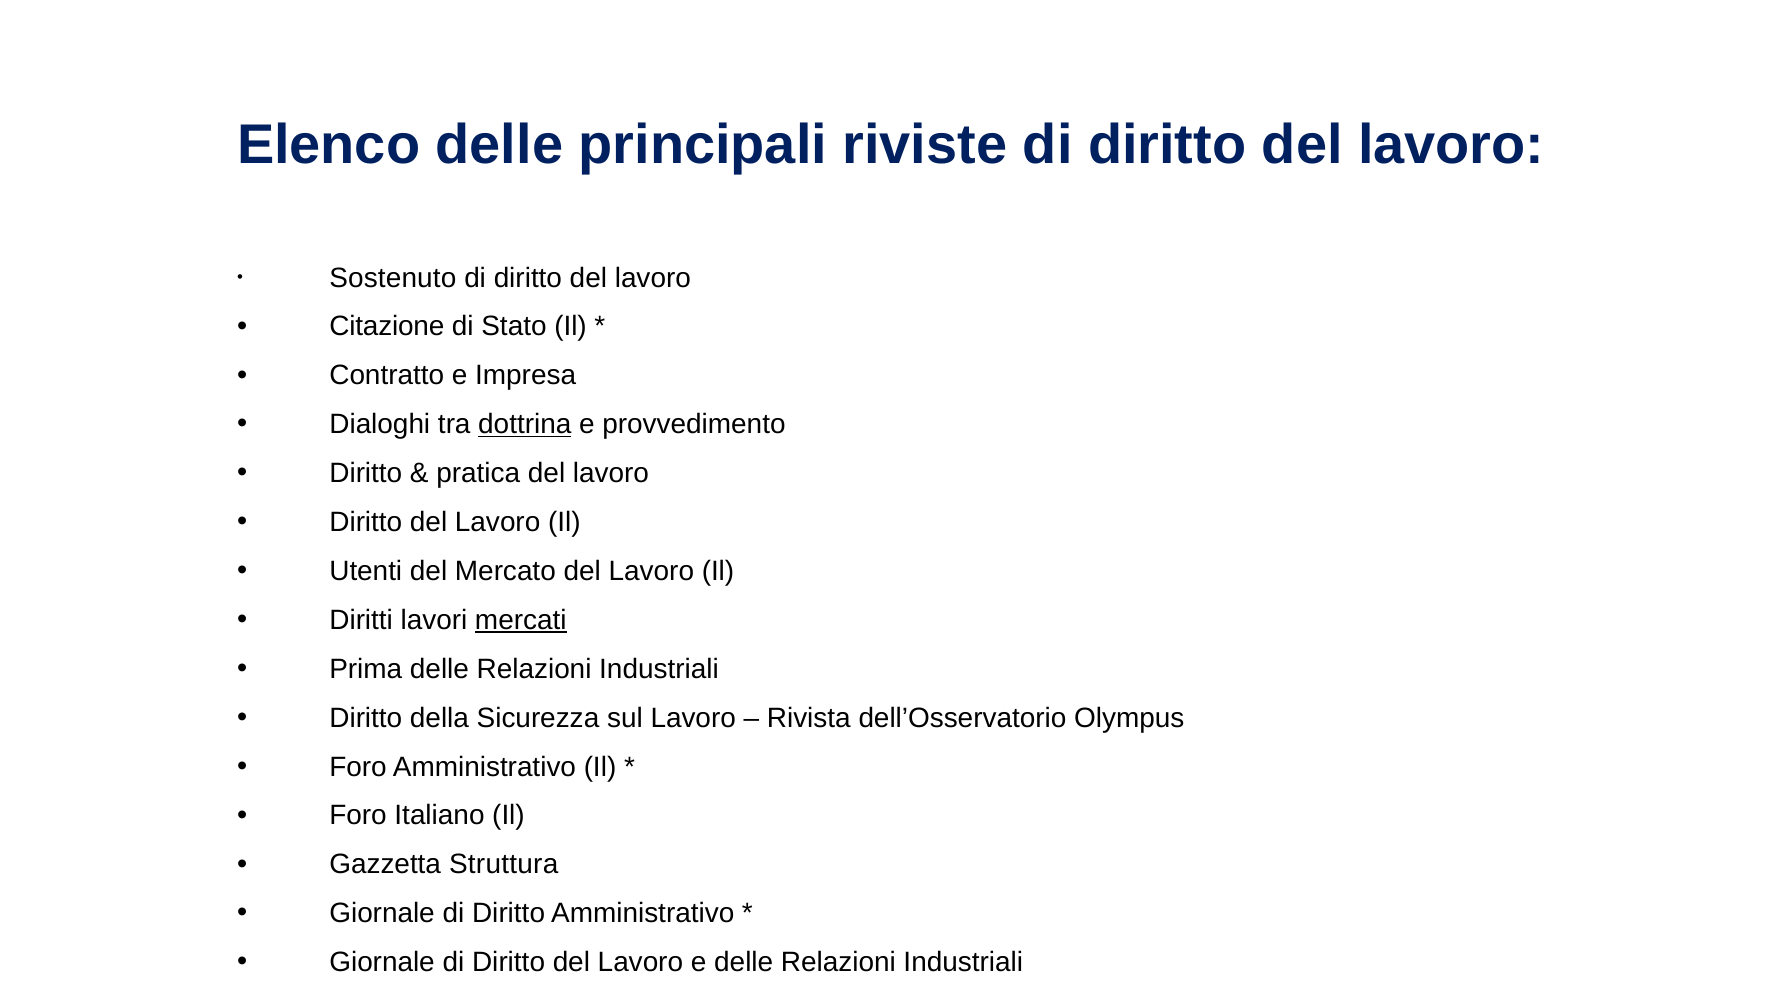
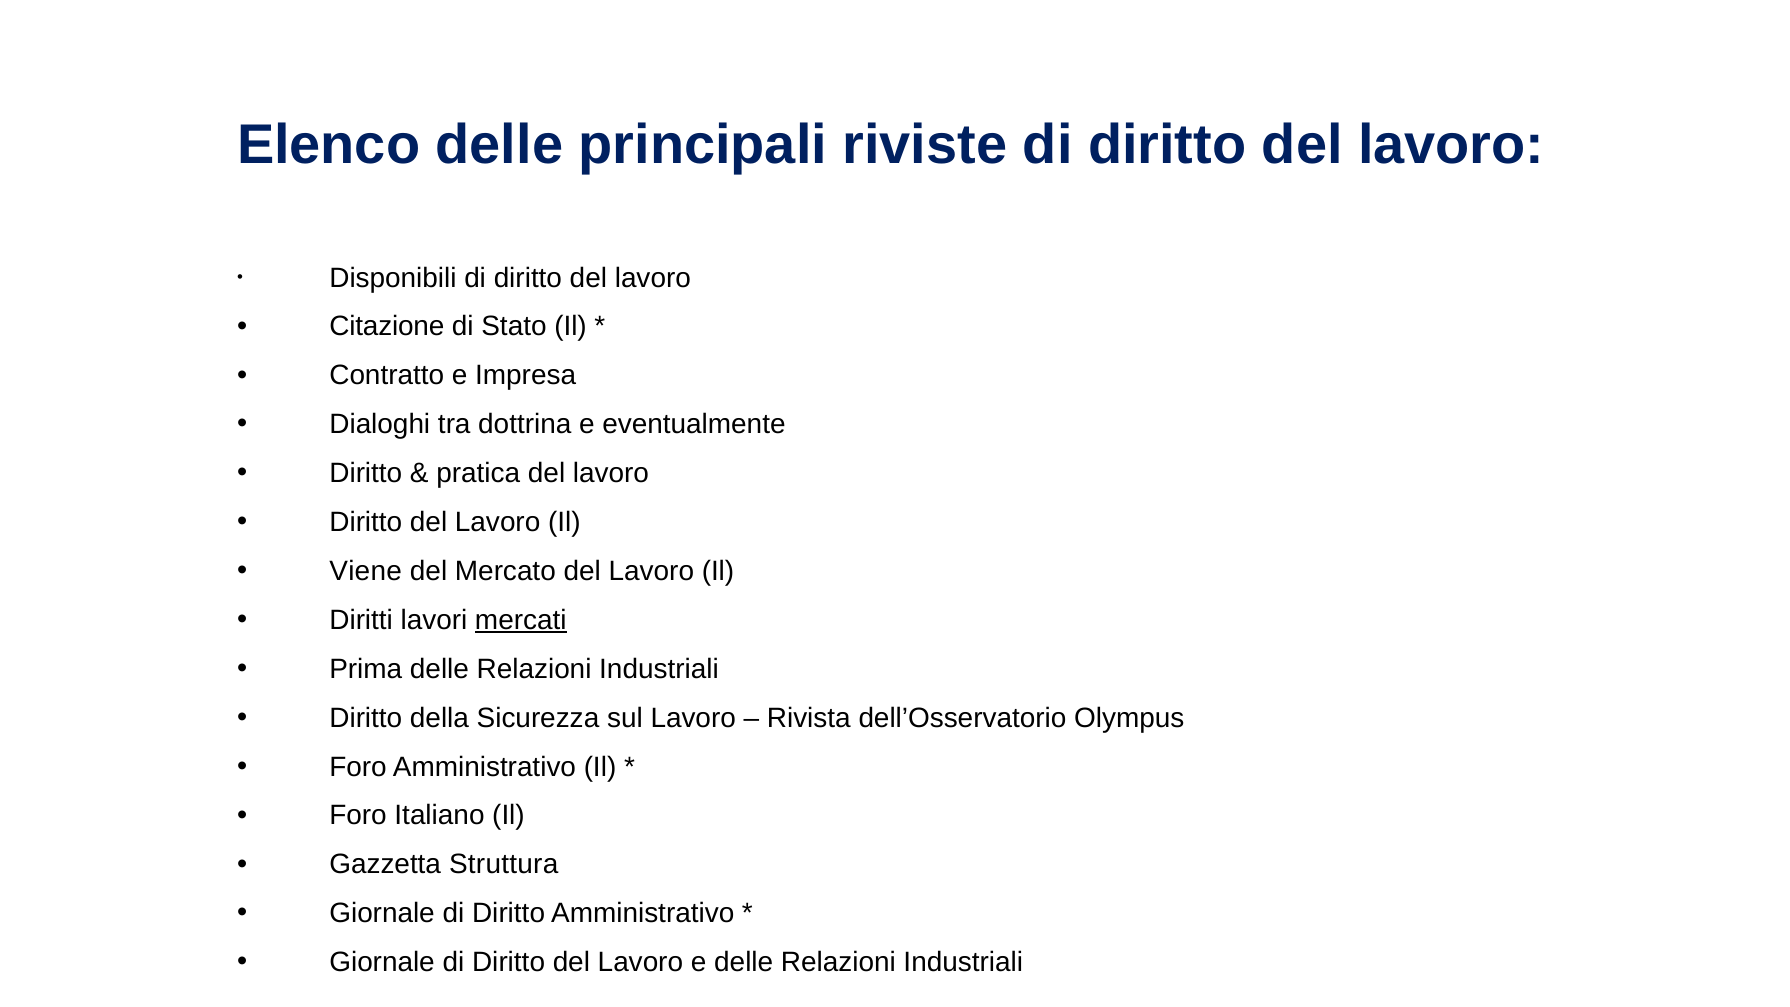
Sostenuto: Sostenuto -> Disponibili (393, 278)
dottrina underline: present -> none (525, 424)
provvedimento: provvedimento -> eventualmente (694, 424)
Utenti: Utenti -> Viene (366, 571)
